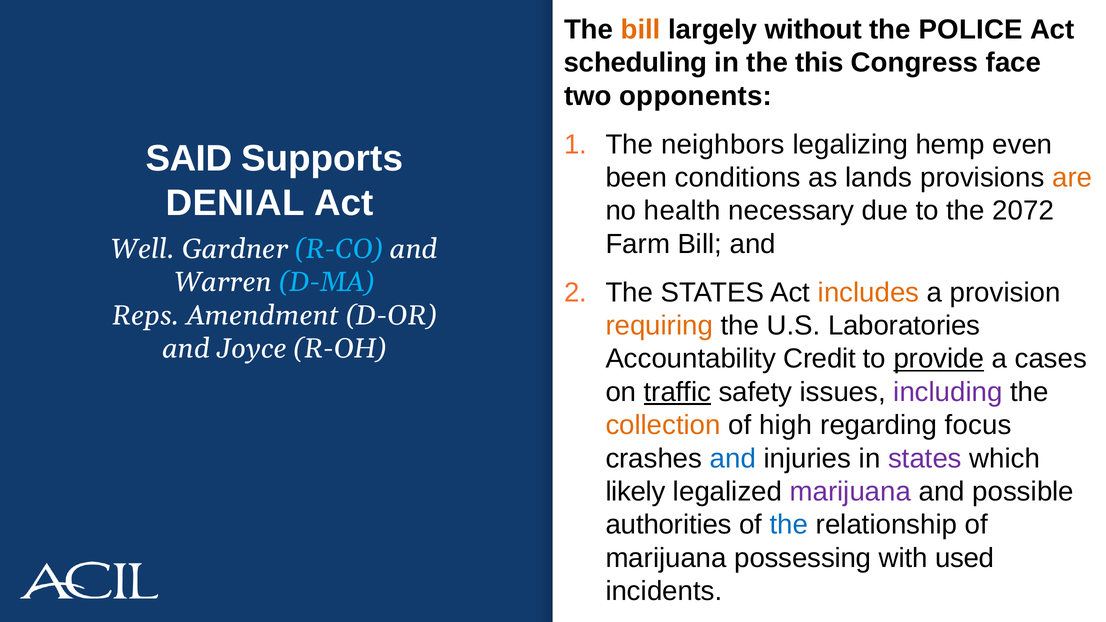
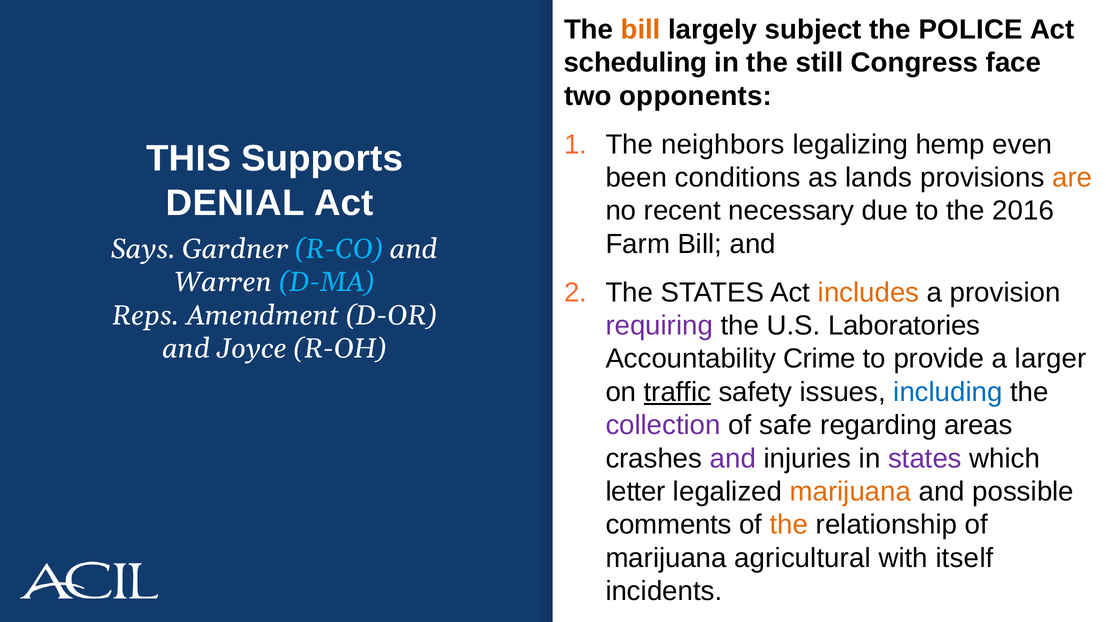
without: without -> subject (813, 30)
this: this -> still (819, 63)
SAID: SAID -> THIS (189, 159)
health: health -> recent (682, 211)
2072: 2072 -> 2016 (1023, 211)
Well: Well -> Says (143, 249)
requiring colour: orange -> purple (659, 326)
Credit: Credit -> Crime (820, 359)
provide underline: present -> none (939, 359)
cases: cases -> larger (1051, 359)
including colour: purple -> blue (948, 392)
collection colour: orange -> purple (663, 425)
high: high -> safe (786, 425)
focus: focus -> areas (978, 425)
and colour: blue -> purple (733, 458)
likely: likely -> letter (636, 492)
marijuana colour: purple -> orange (850, 492)
authorities: authorities -> comments (669, 525)
the colour: blue -> orange (789, 525)
possessing: possessing -> agricultural (803, 558)
used: used -> itself (965, 558)
